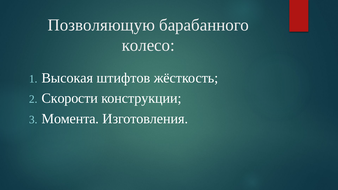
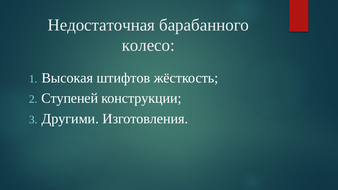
Позволяющую: Позволяющую -> Недостаточная (101, 25)
Скорости: Скорости -> Ступеней (70, 98)
Момента: Момента -> Другими (70, 119)
